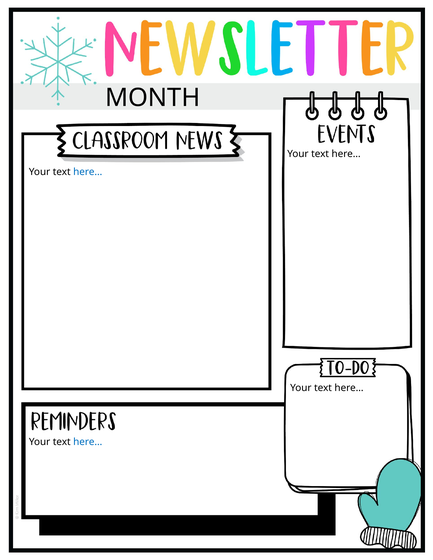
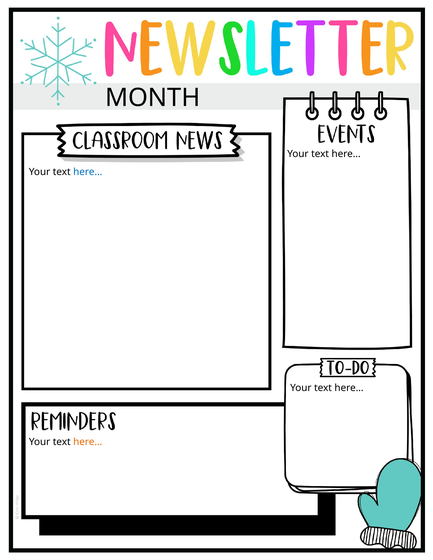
here… colour: blue -> orange (88, 442)
